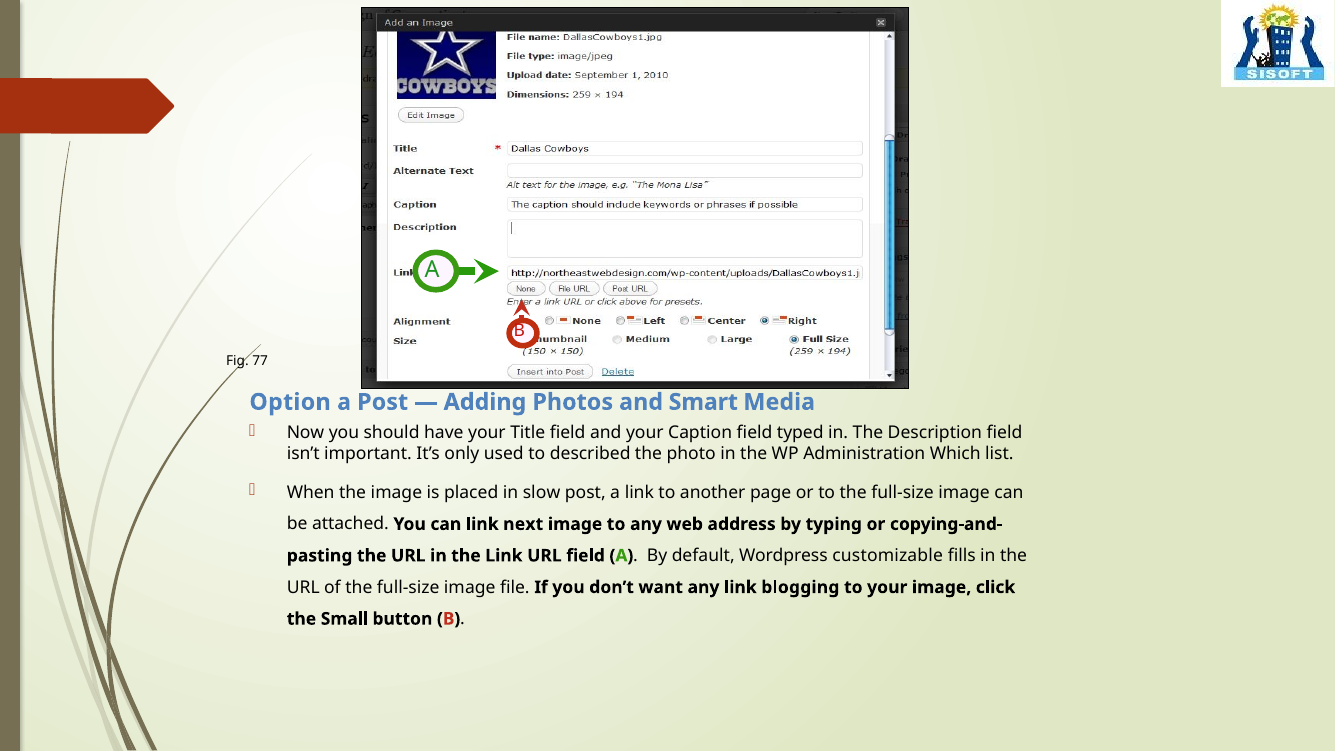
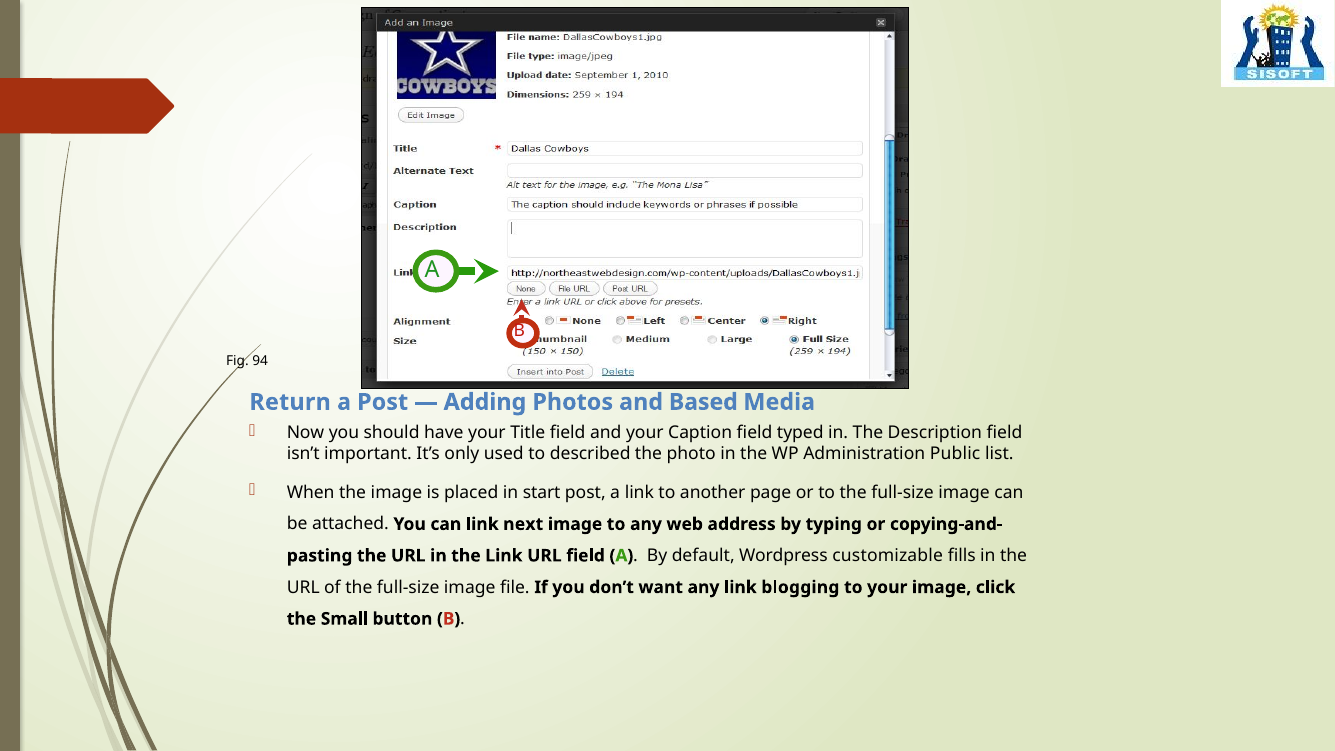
77: 77 -> 94 (260, 361)
Option: Option -> Return (290, 402)
Smart: Smart -> Based (703, 402)
Which: Which -> Public (955, 454)
slow: slow -> start (542, 493)
